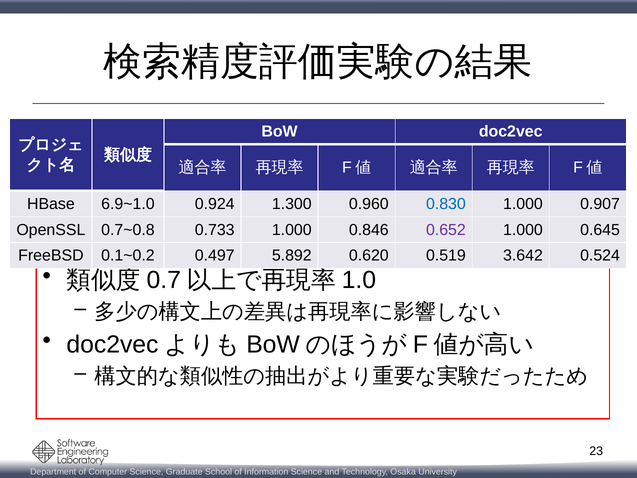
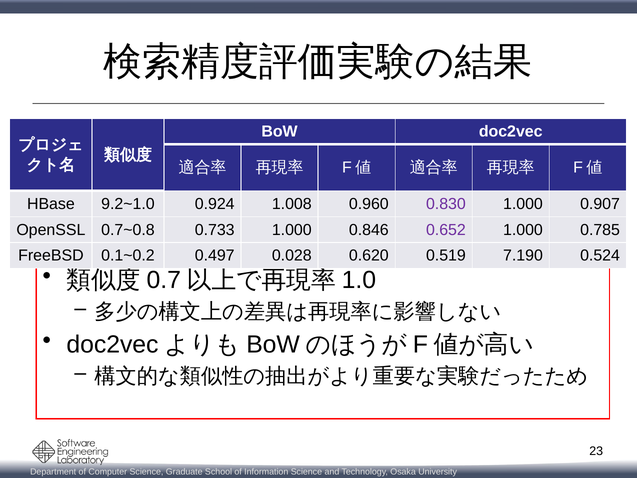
6.9~1.0: 6.9~1.0 -> 9.2~1.0 (128, 204)
1.300: 1.300 -> 1.008 (292, 204)
0.830 colour: blue -> purple (446, 204)
0.645: 0.645 -> 0.785 (600, 230)
5.892: 5.892 -> 0.028 (292, 256)
3.642: 3.642 -> 7.190 (523, 256)
